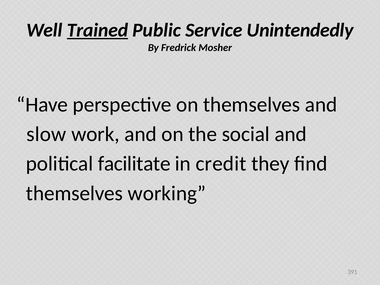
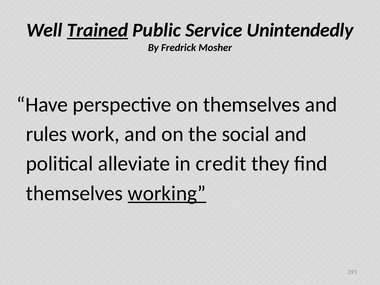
slow: slow -> rules (46, 134)
facilitate: facilitate -> alleviate (134, 164)
working underline: none -> present (167, 193)
